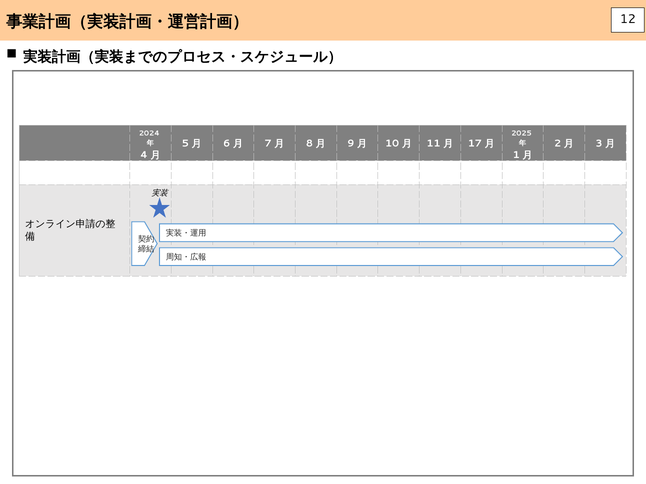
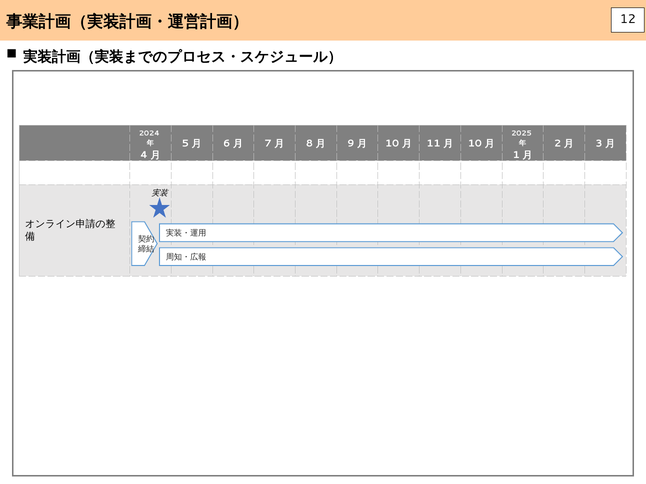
17: 17 -> 10 (475, 144)
